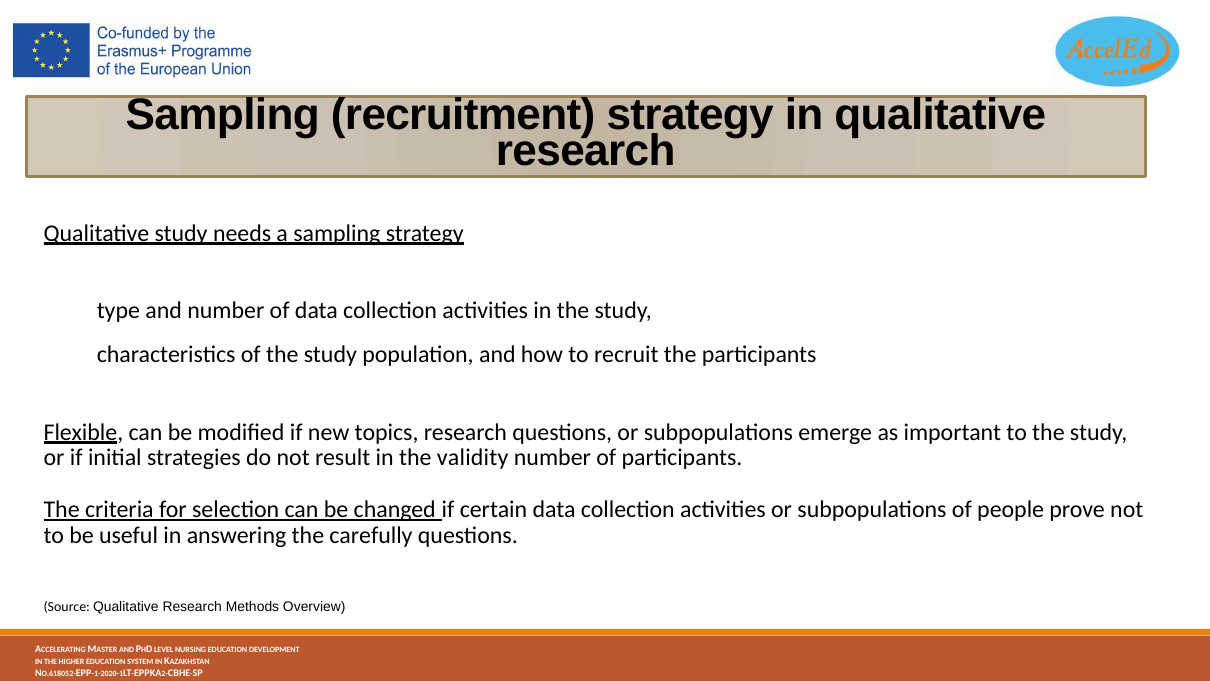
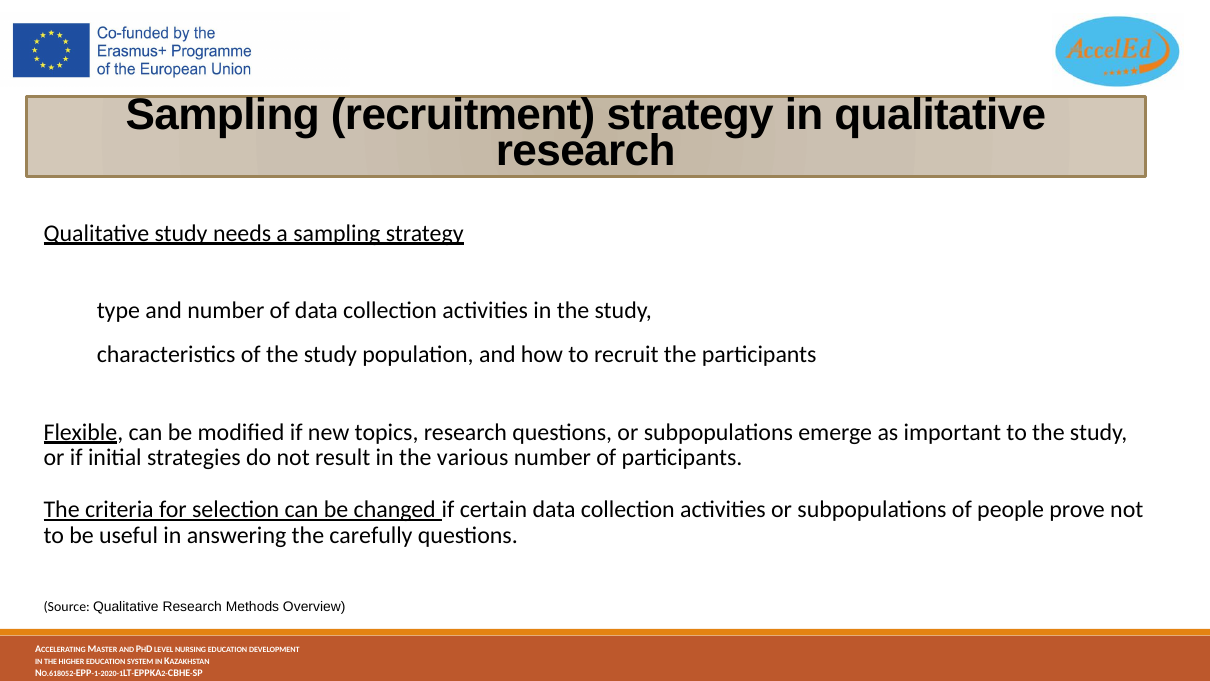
validity: validity -> various (473, 458)
